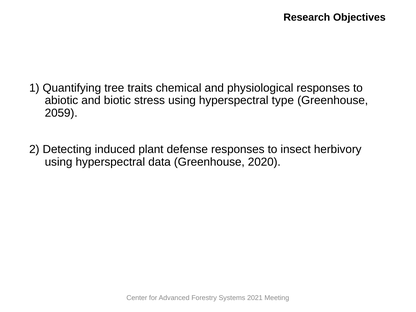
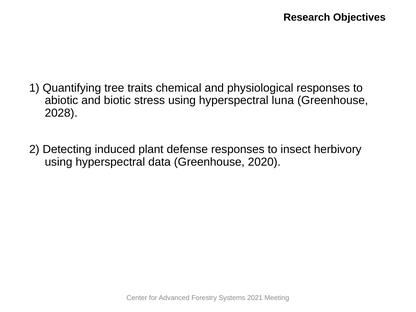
type: type -> luna (283, 100)
2059: 2059 -> 2028 (61, 113)
